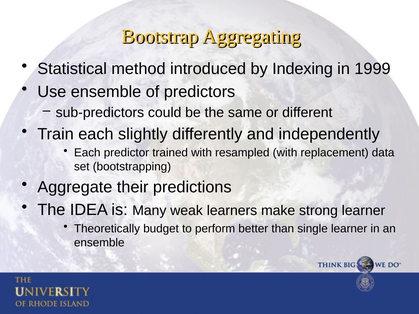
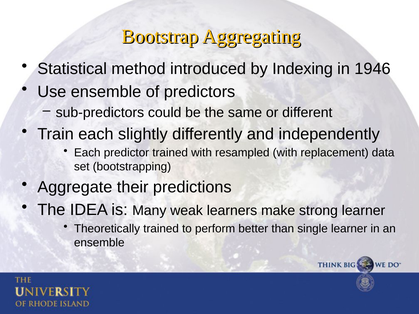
1999: 1999 -> 1946 (373, 69)
Theoretically budget: budget -> trained (161, 229)
